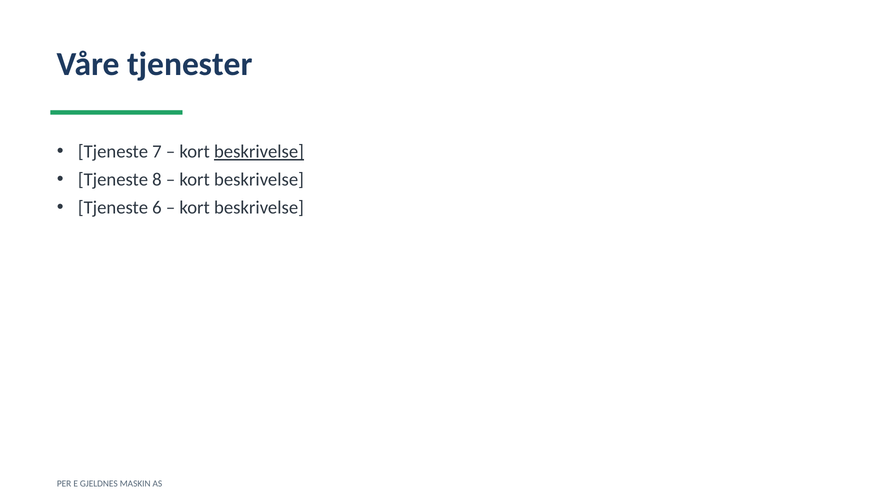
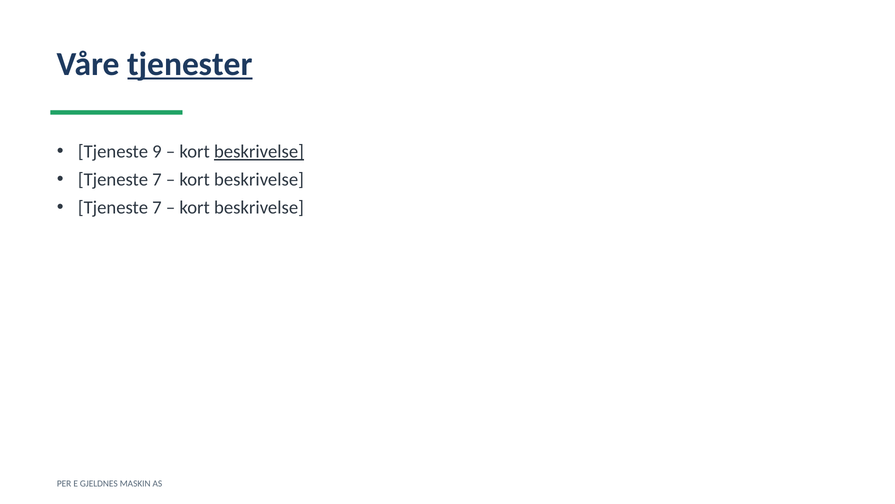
tjenester underline: none -> present (190, 64)
7: 7 -> 9 (157, 152)
8: 8 -> 7 (157, 180)
6: 6 -> 7 (157, 208)
